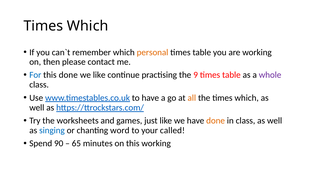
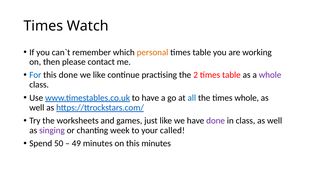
Which: Which -> Watch (88, 26)
9: 9 -> 2 (196, 75)
all colour: orange -> blue (192, 98)
the times which: which -> whole (247, 98)
done colour: orange -> purple (216, 121)
singing colour: blue -> purple (52, 130)
word: word -> week (120, 130)
90: 90 -> 50 (59, 143)
65: 65 -> 49 (76, 143)
this working: working -> minutes (156, 143)
